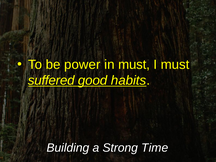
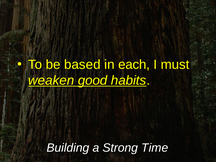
power: power -> based (82, 65)
in must: must -> each (134, 65)
suffered: suffered -> weaken (51, 80)
